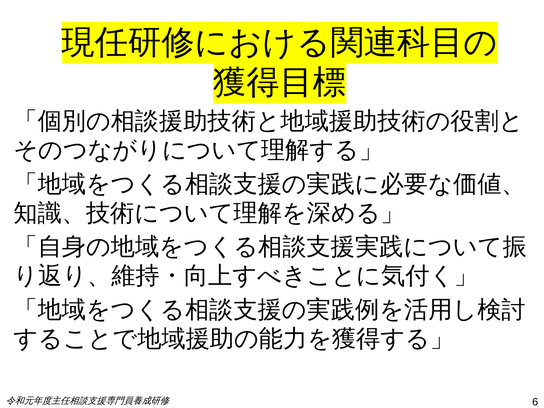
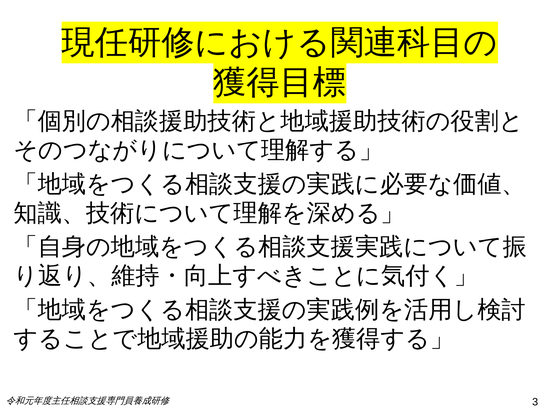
6: 6 -> 3 (535, 402)
